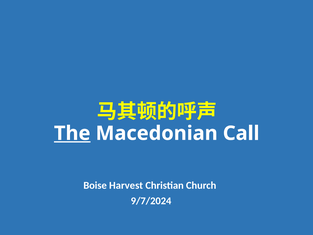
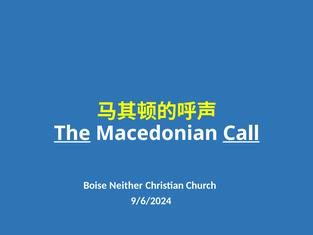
Call underline: none -> present (241, 133)
Harvest: Harvest -> Neither (126, 185)
9/7/2024: 9/7/2024 -> 9/6/2024 (151, 201)
